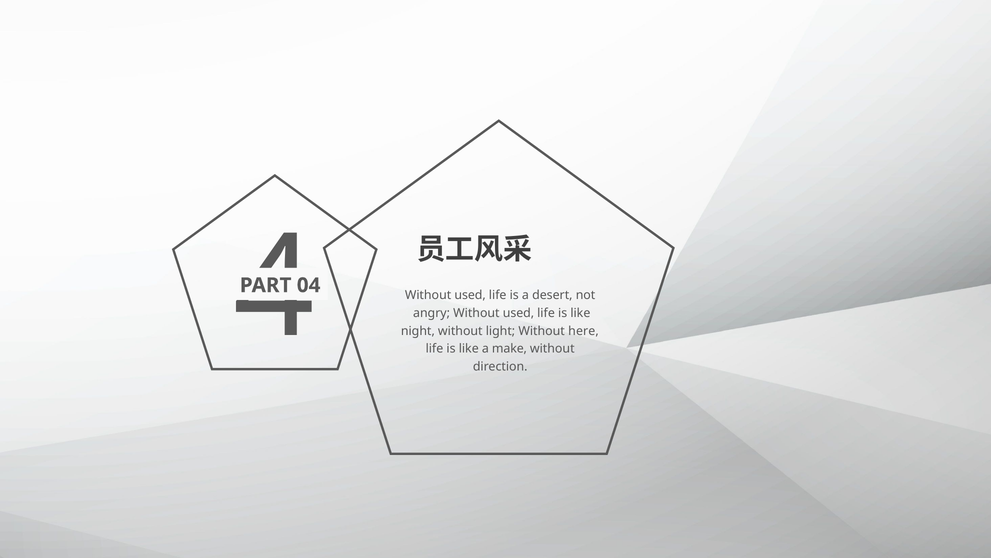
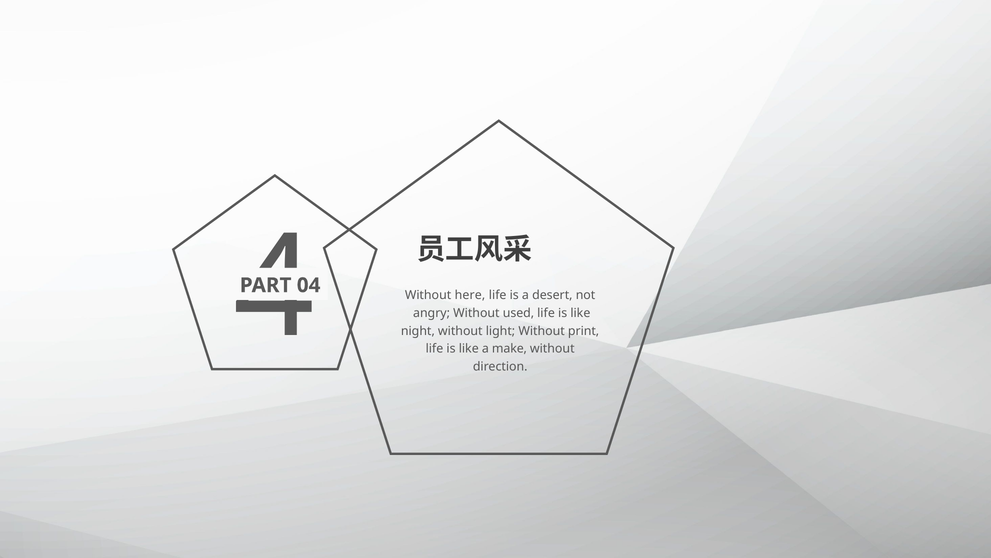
used: used -> here (470, 295)
here: here -> print (584, 331)
